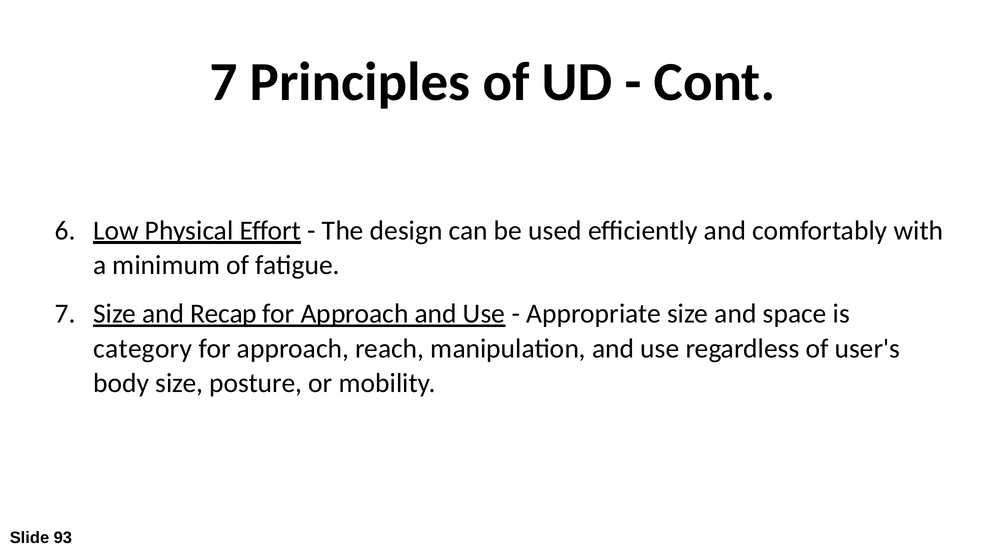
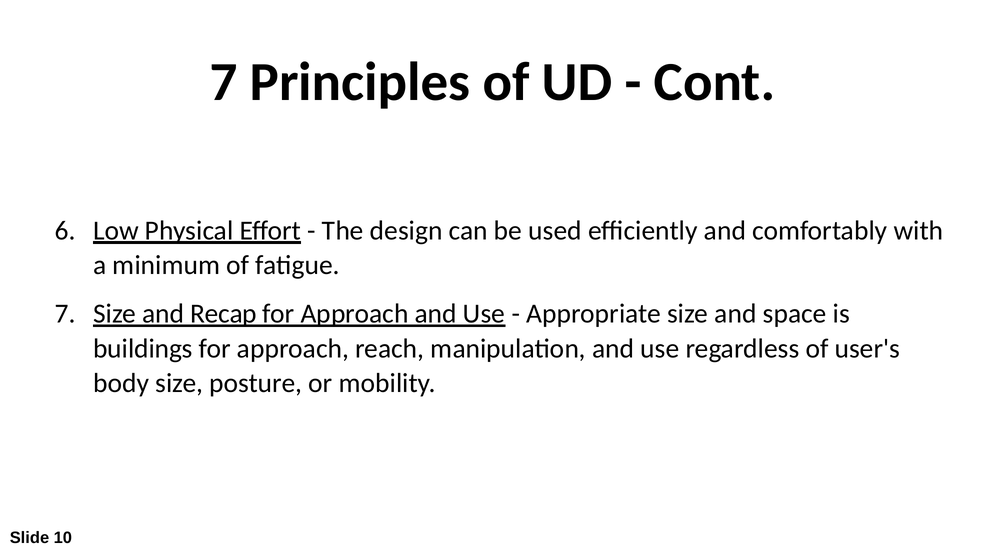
category: category -> buildings (143, 348)
93: 93 -> 10 (63, 538)
